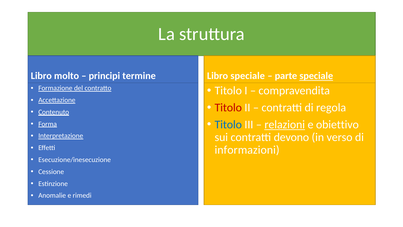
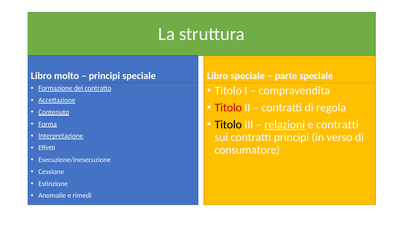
principi termine: termine -> speciale (139, 76)
speciale underline: present -> none (316, 76)
Titolo colour: blue -> black (228, 124)
e obiettivo: obiettivo -> contratti (337, 124)
contratti devono: devono -> principi (291, 137)
informazioni: informazioni -> consumatore (247, 150)
